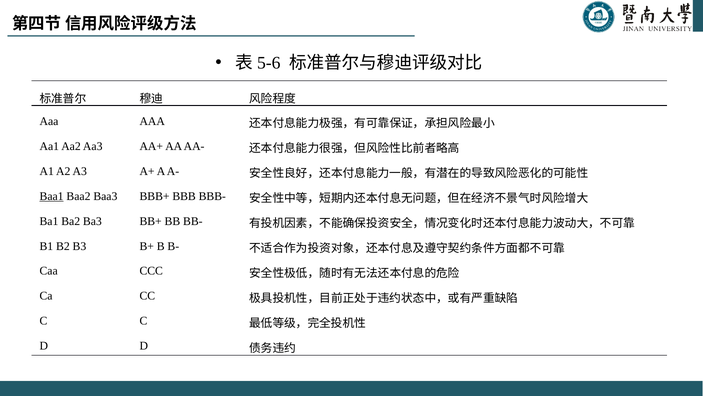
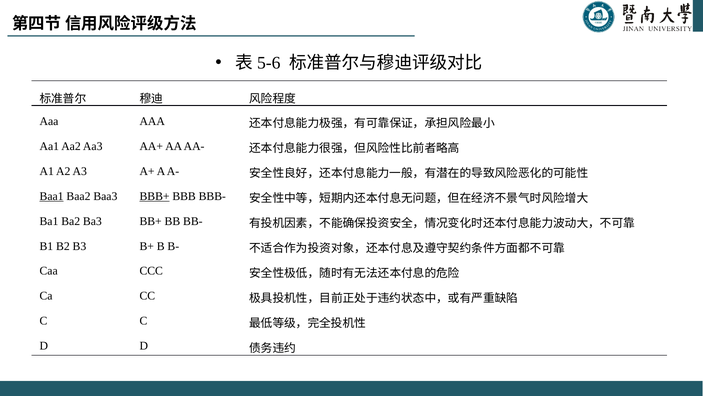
BBB+ underline: none -> present (155, 196)
